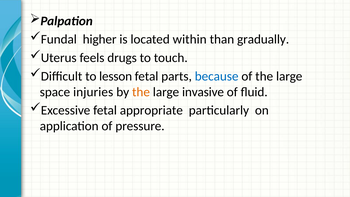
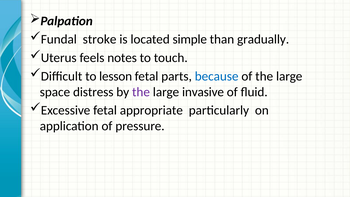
higher: higher -> stroke (100, 39)
within: within -> simple (190, 39)
drugs: drugs -> notes (122, 58)
injuries: injuries -> distress (93, 92)
the colour: orange -> purple (141, 92)
